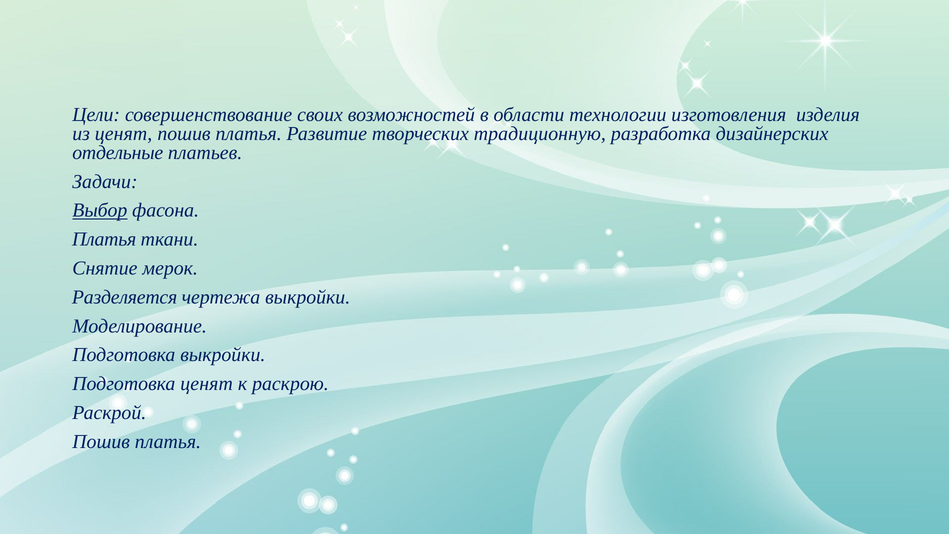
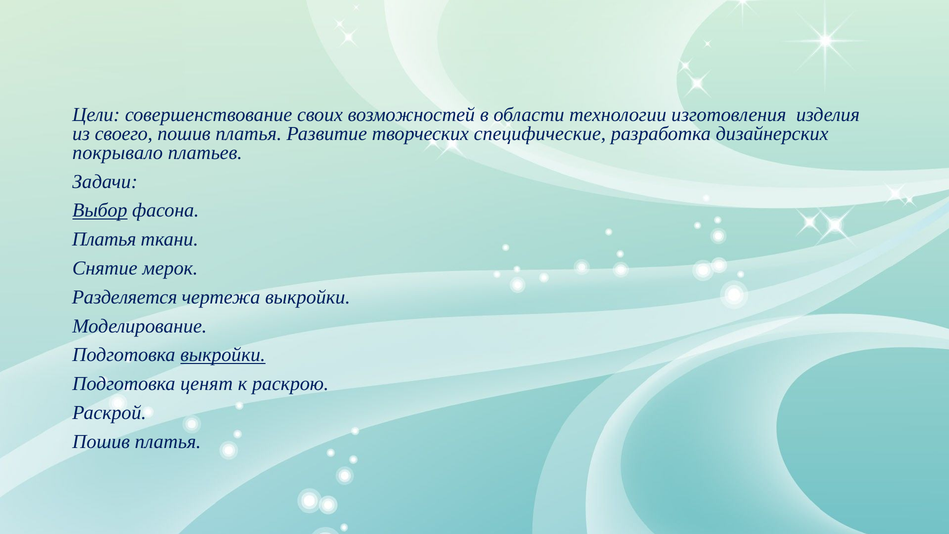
из ценят: ценят -> своего (124, 134)
традиционную: традиционную -> специфические (540, 134)
отдельные: отдельные -> покрывало (118, 153)
выкройки underline: none -> present (223, 355)
